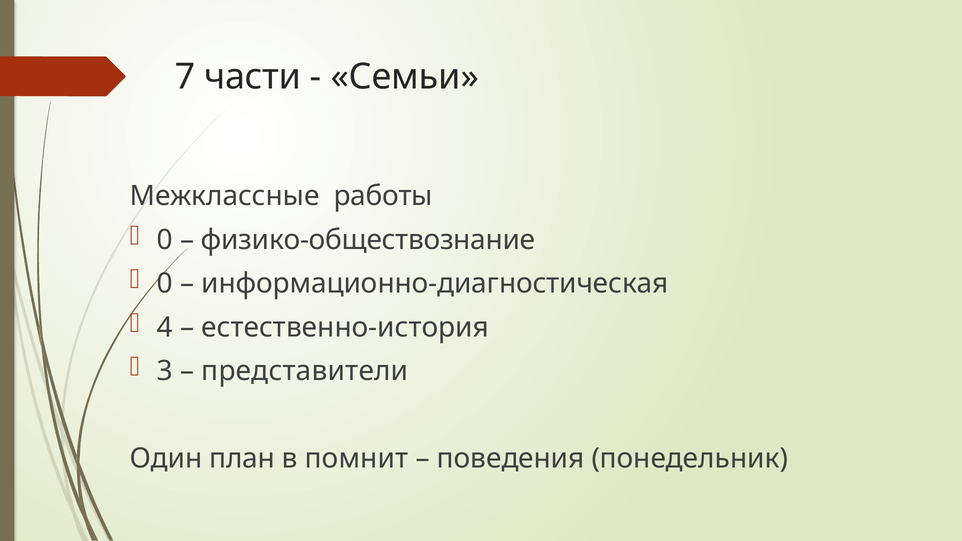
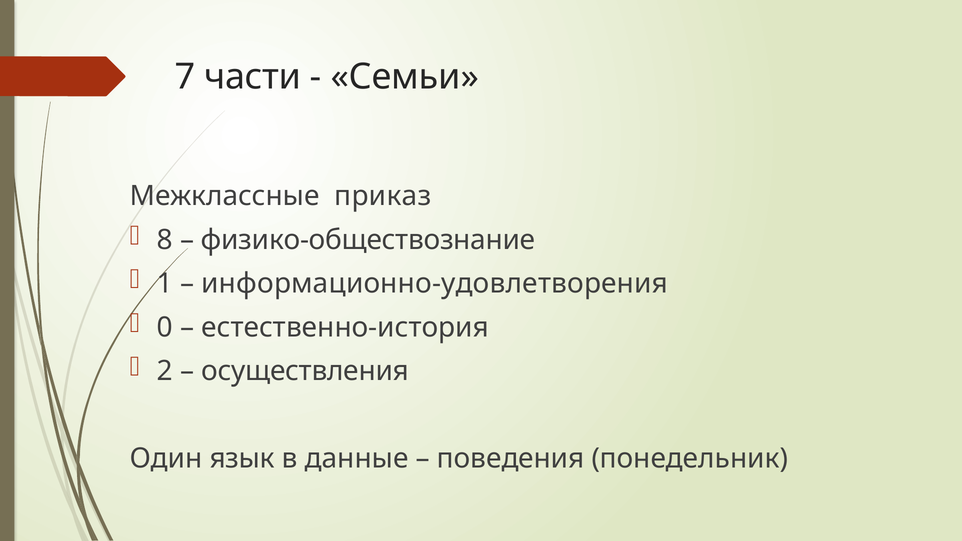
работы: работы -> приказ (383, 196)
0: 0 -> 8 (165, 240)
0: 0 -> 1 (165, 284)
информационно-диагностическая: информационно-диагностическая -> информационно-удовлетворения (435, 284)
4: 4 -> 0 (165, 327)
3: 3 -> 2 (165, 371)
представители: представители -> осуществления (305, 371)
план: план -> язык (242, 459)
помнит: помнит -> данные (357, 459)
